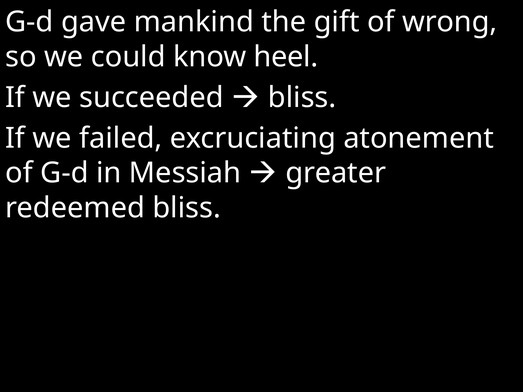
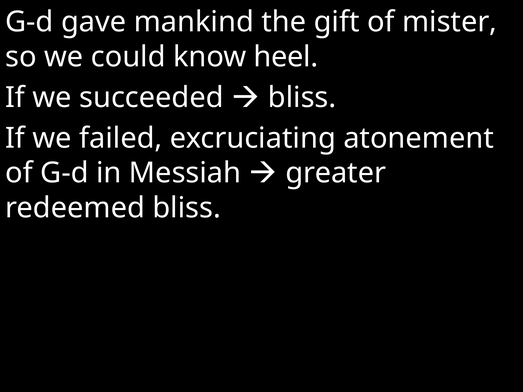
wrong: wrong -> mister (450, 22)
